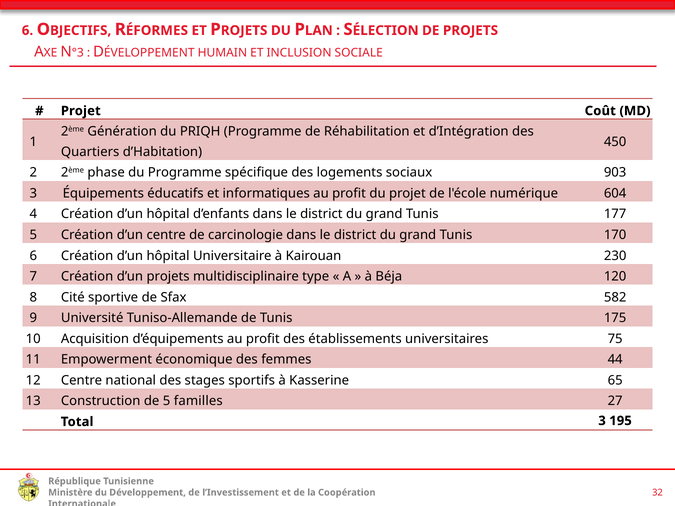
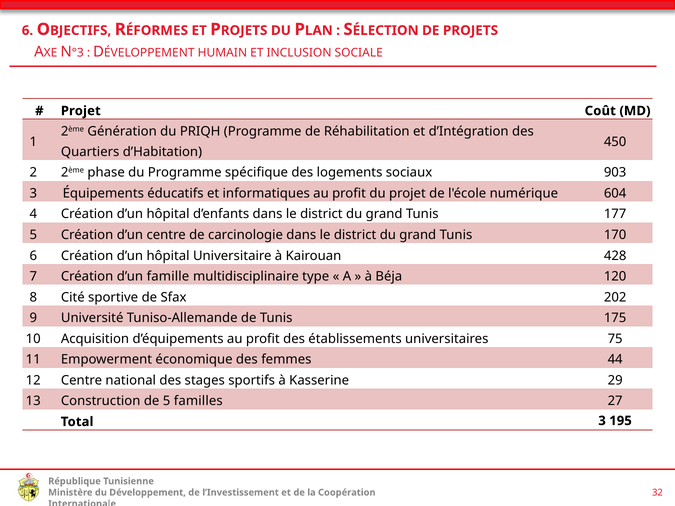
230: 230 -> 428 (615, 256)
d’un projets: projets -> famille (168, 277)
582: 582 -> 202 (615, 297)
65: 65 -> 29 (615, 380)
